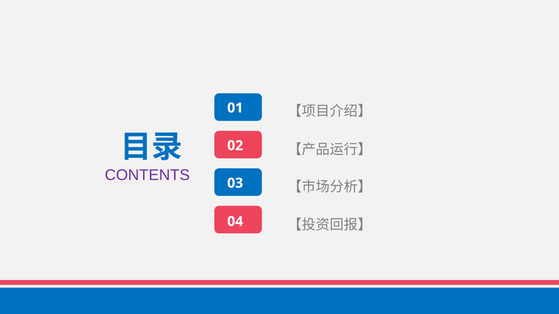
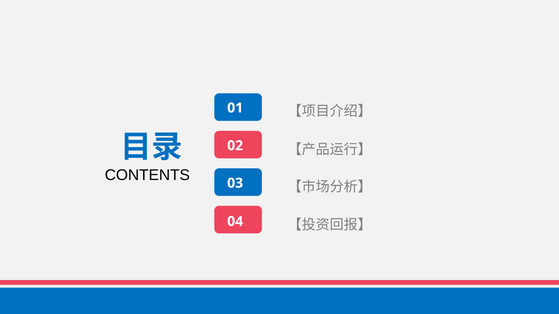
CONTENTS colour: purple -> black (147, 175)
